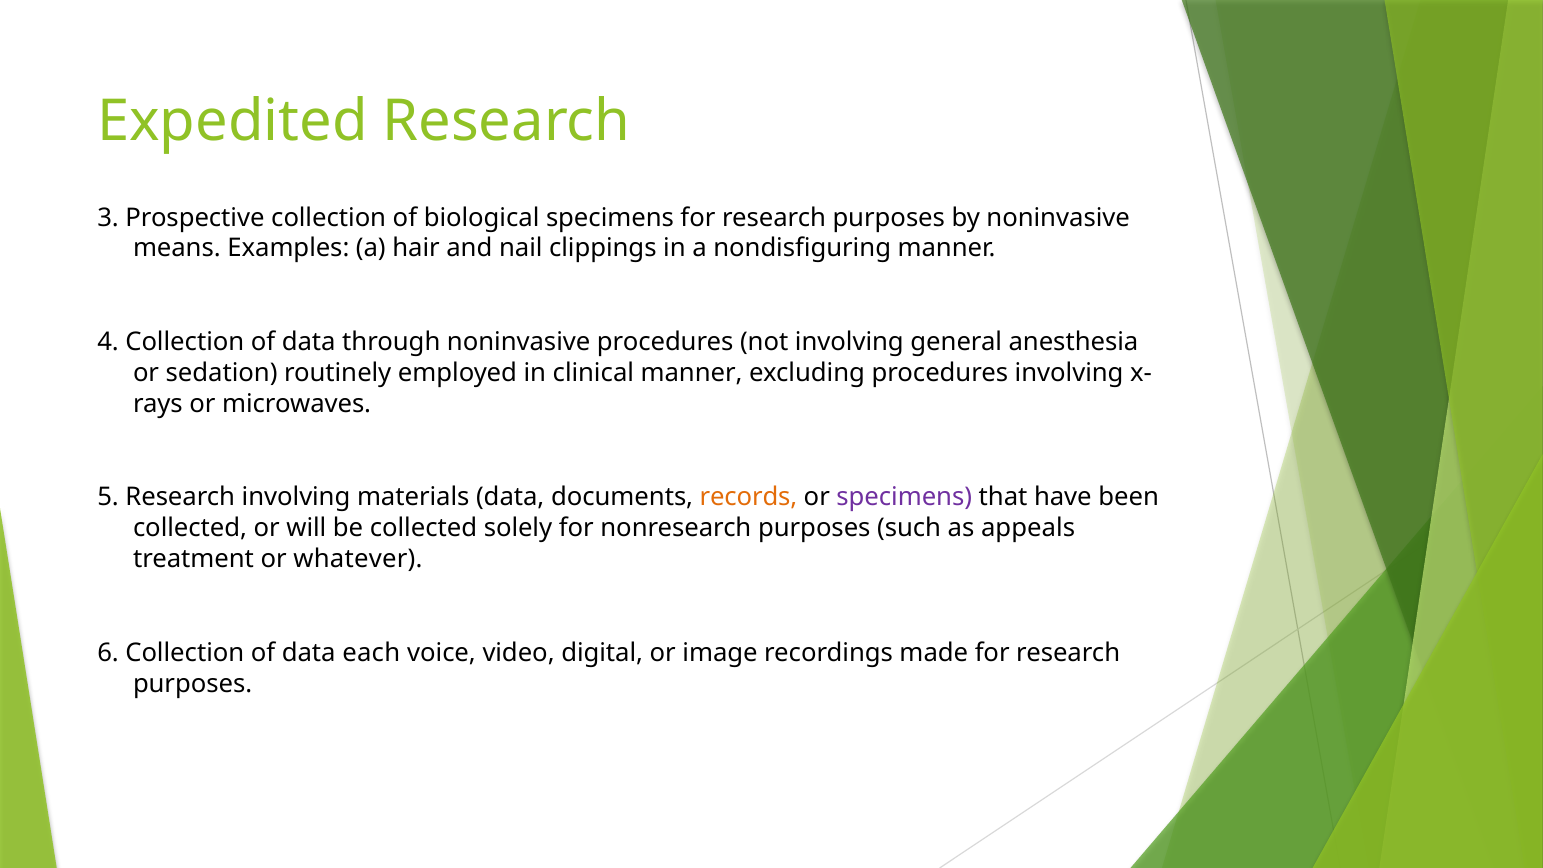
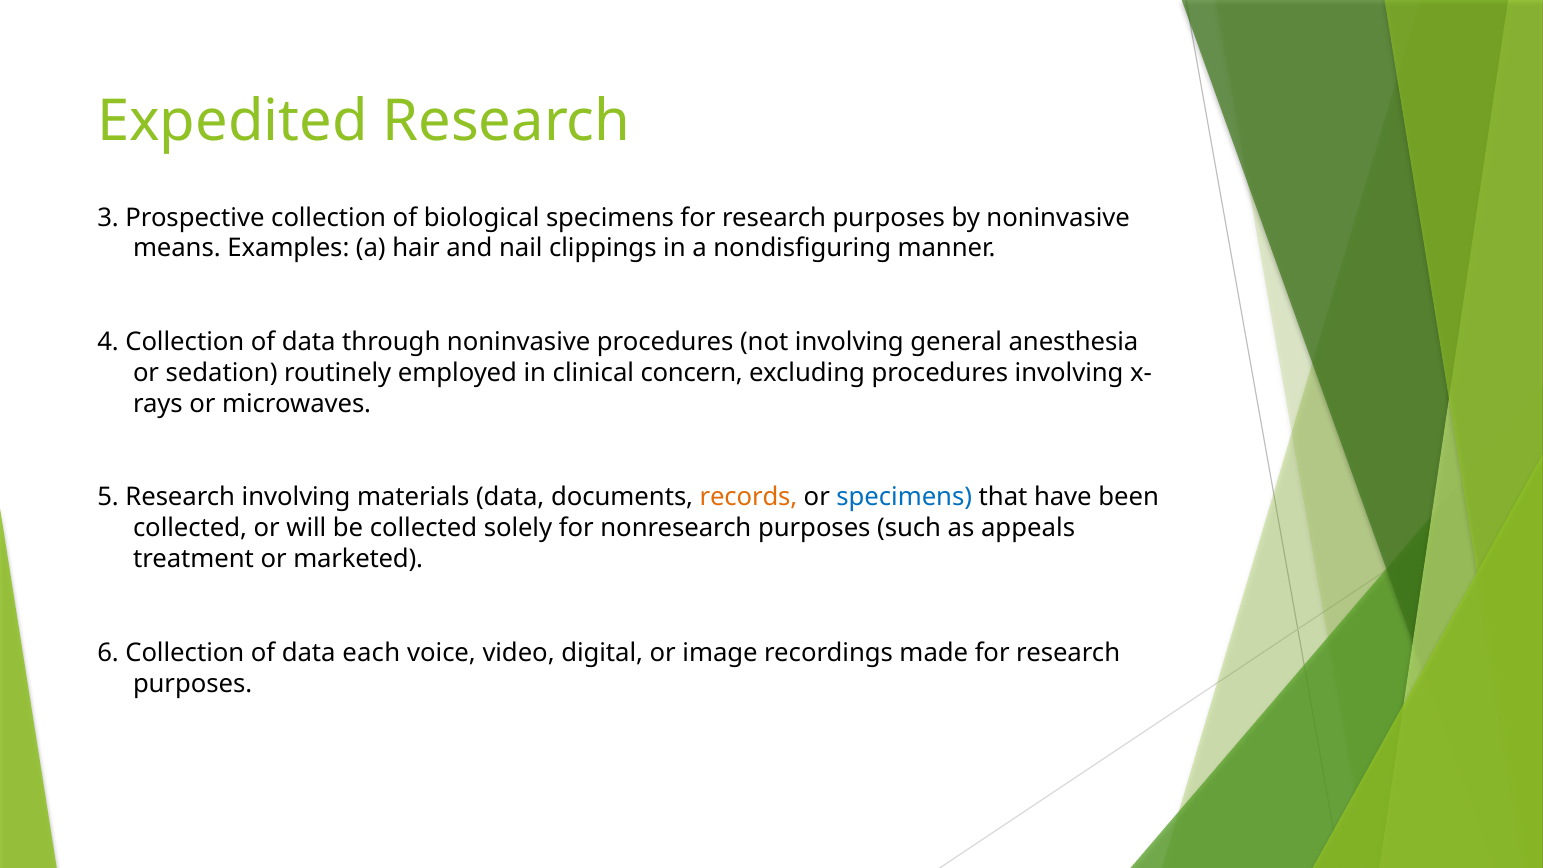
clinical manner: manner -> concern (692, 373)
specimens colour: purple -> blue (904, 497)
whatever: whatever -> marketed (358, 559)
